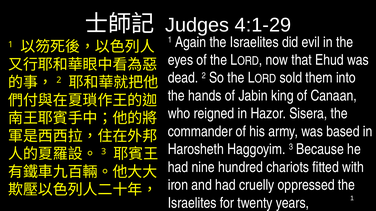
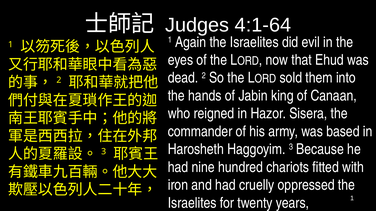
4:1-29: 4:1-29 -> 4:1-64 (263, 25)
